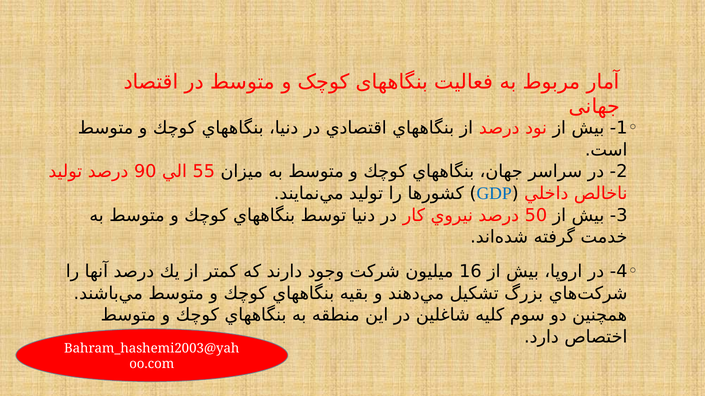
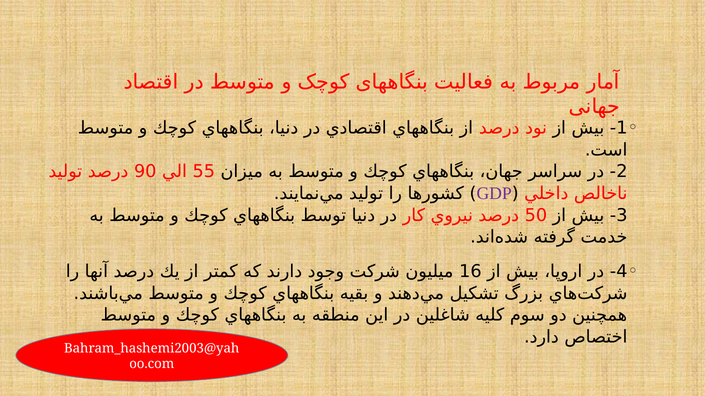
GDP colour: blue -> purple (494, 194)
